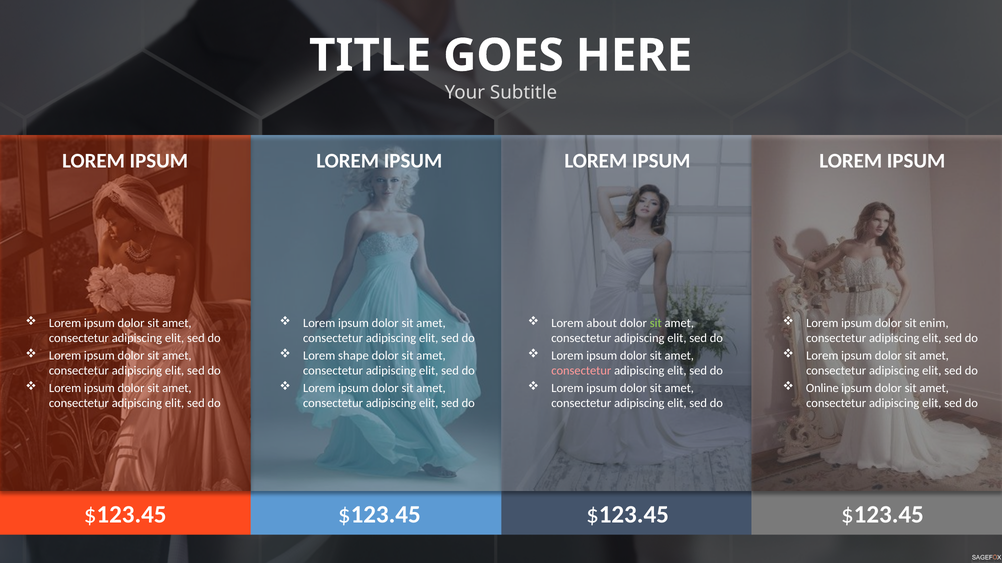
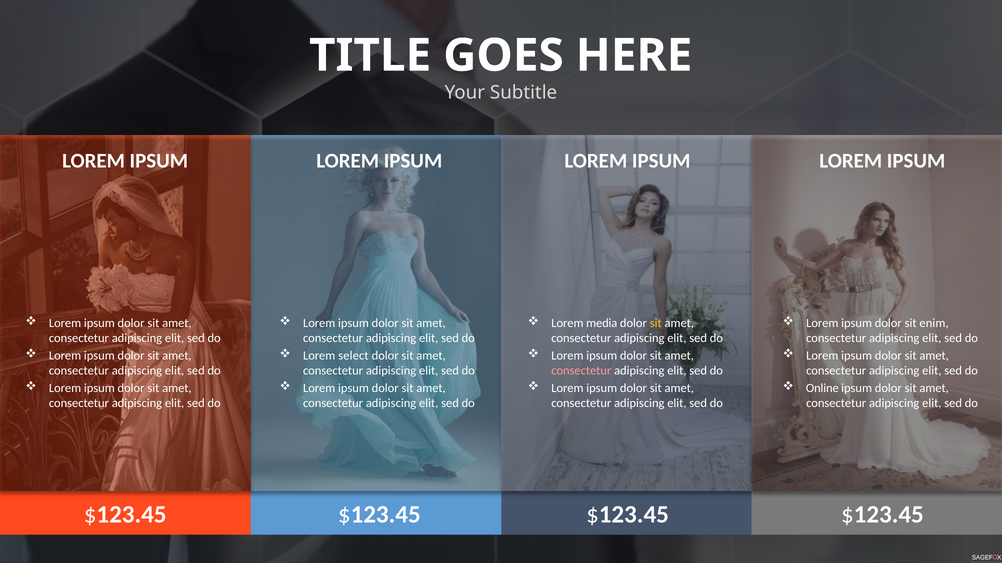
about: about -> media (602, 323)
sit colour: light green -> yellow (656, 323)
shape: shape -> select (353, 356)
